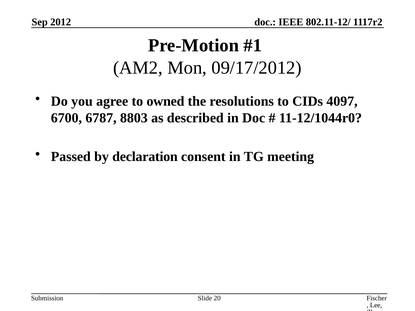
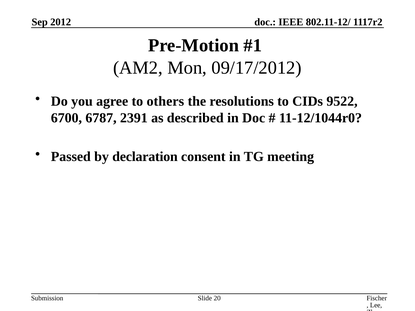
owned: owned -> others (165, 101)
4097: 4097 -> 9522 (342, 101)
8803: 8803 -> 2391 (134, 118)
